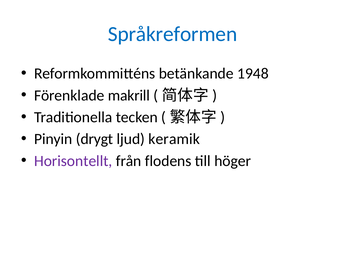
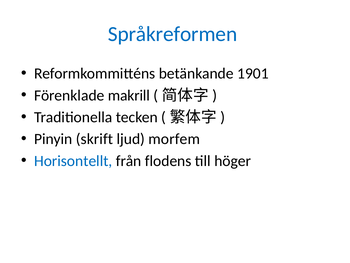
1948: 1948 -> 1901 (253, 73)
drygt: drygt -> skrift (94, 139)
keramik: keramik -> morfem (174, 139)
Horisontellt colour: purple -> blue (73, 161)
